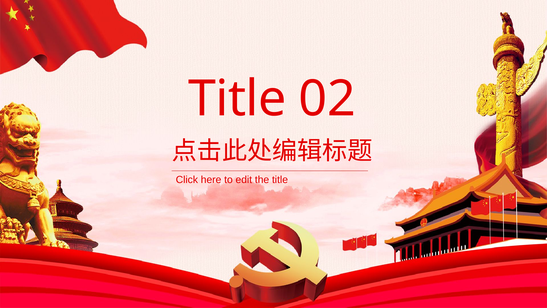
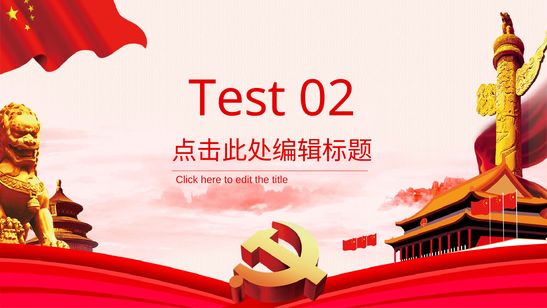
Title: Title -> Test (237, 99)
